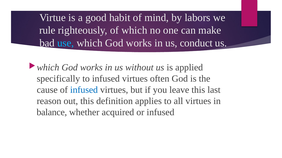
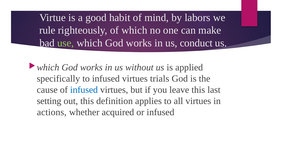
use colour: light blue -> light green (66, 43)
often: often -> trials (160, 79)
reason: reason -> setting (49, 101)
balance: balance -> actions (52, 113)
